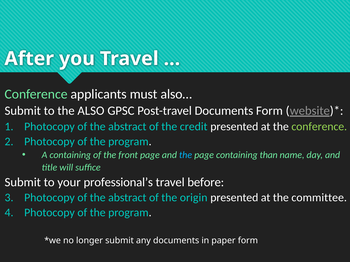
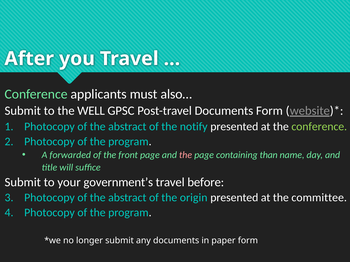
ALSO: ALSO -> WELL (91, 111)
credit: credit -> notify (194, 127)
A containing: containing -> forwarded (70, 155)
the colour: light blue -> pink (186, 155)
professional’s: professional’s -> government’s (118, 182)
